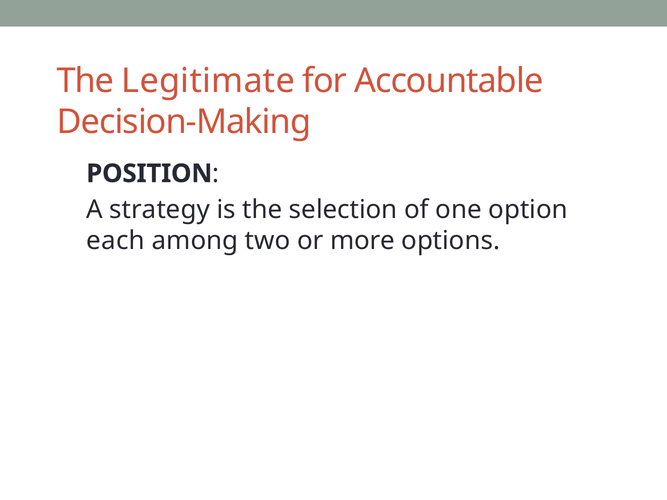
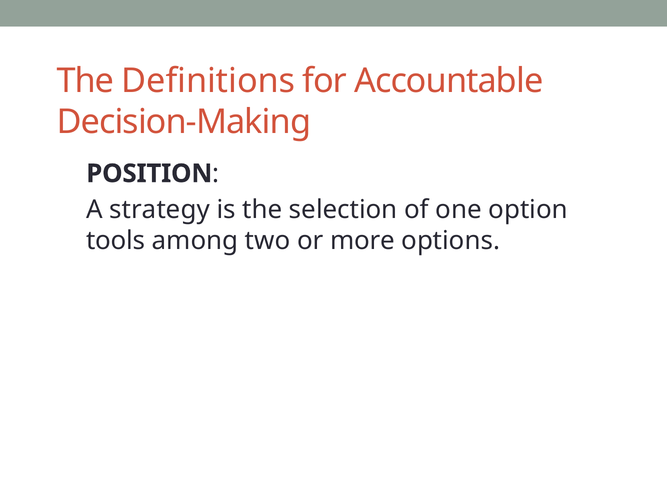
Legitimate: Legitimate -> Definitions (208, 81)
each: each -> tools (116, 241)
